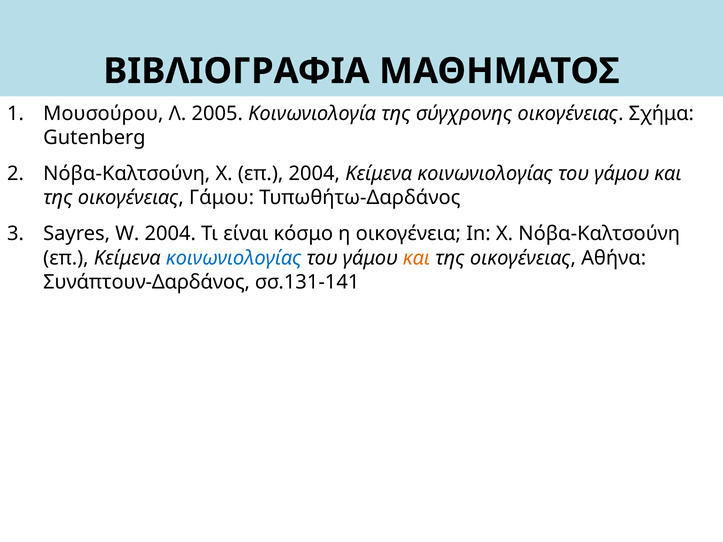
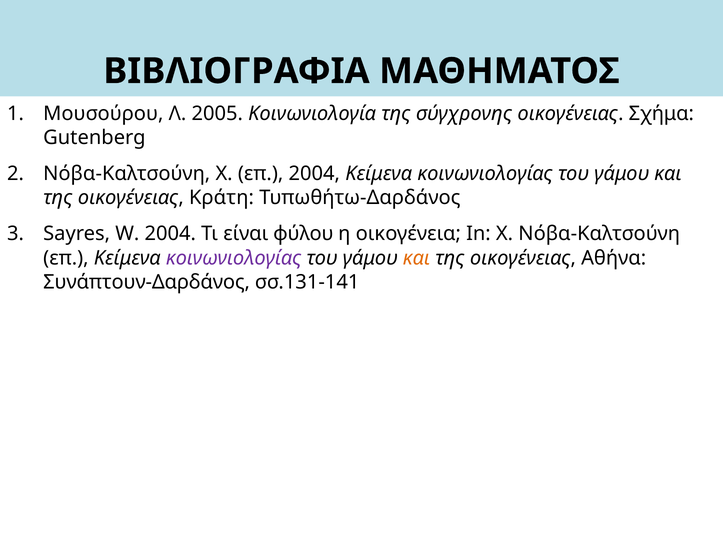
οικογένειας Γάμου: Γάμου -> Κράτη (222, 198)
κόσμο: κόσμο -> φύλου (303, 234)
κοινωνιολογίας colour: blue -> purple (234, 258)
